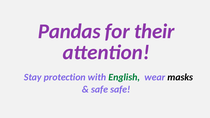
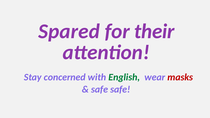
Pandas: Pandas -> Spared (69, 31)
protection: protection -> concerned (65, 77)
masks colour: black -> red (180, 77)
